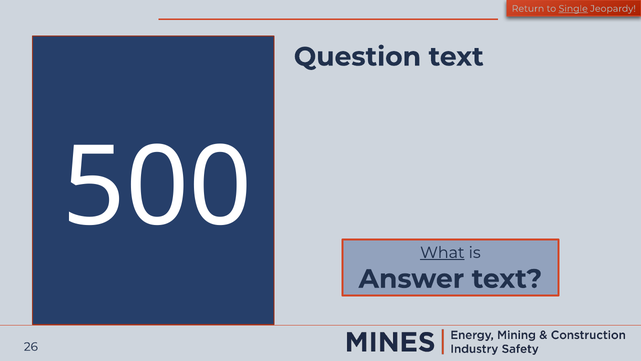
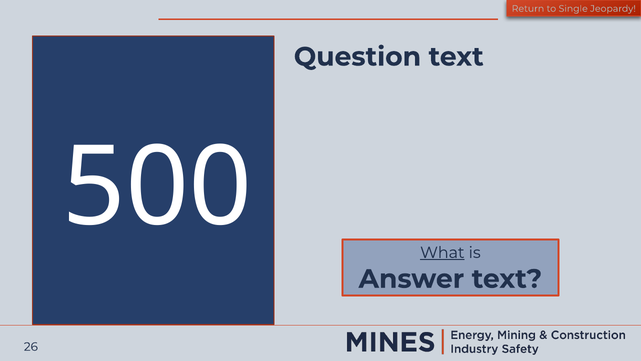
Single underline: present -> none (573, 9)
